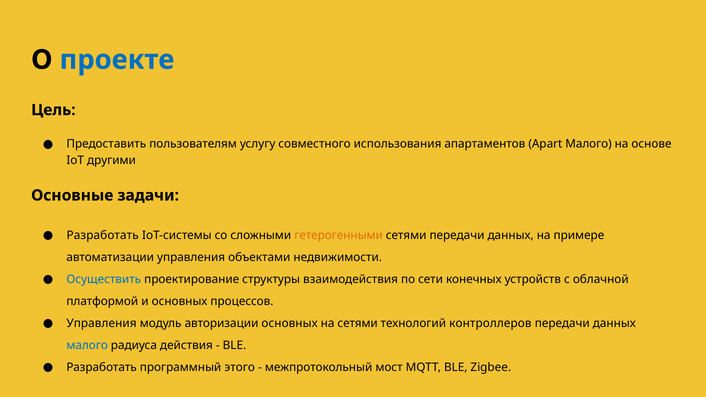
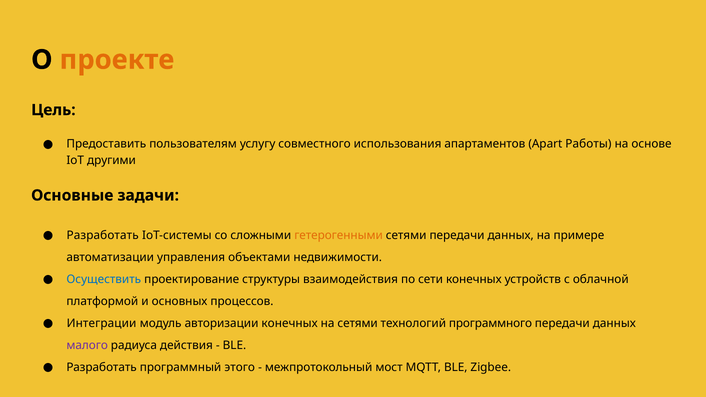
проекте colour: blue -> orange (117, 60)
Apart Малого: Малого -> Работы (588, 144)
Управления: Управления -> Интеграции (102, 323)
авторизации основных: основных -> конечных (290, 323)
контроллеров: контроллеров -> программного (491, 323)
малого colour: blue -> purple (87, 345)
